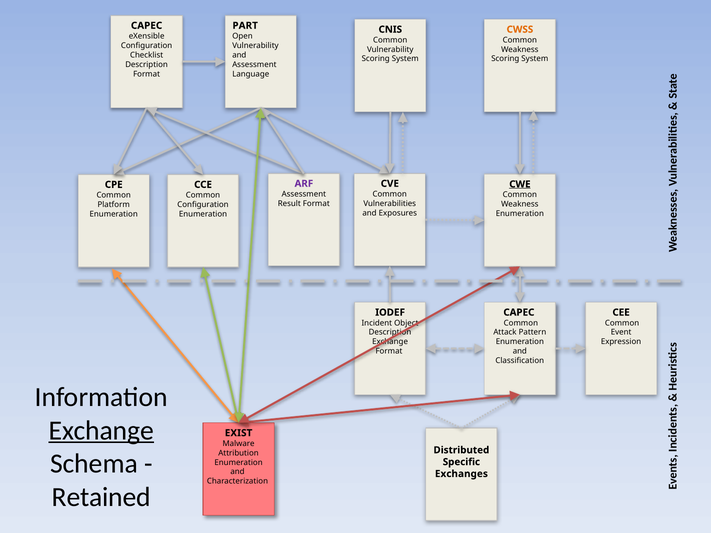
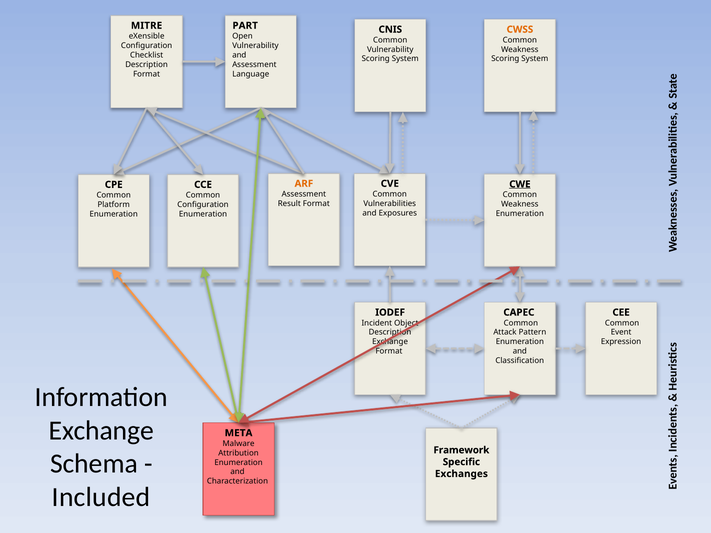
CAPEC: CAPEC -> MITRE (147, 26)
ARF colour: purple -> orange (304, 184)
Exchange underline: present -> none (101, 431)
EXIST: EXIST -> META (239, 433)
Distributed: Distributed -> Framework (461, 450)
Retained: Retained -> Included (101, 497)
